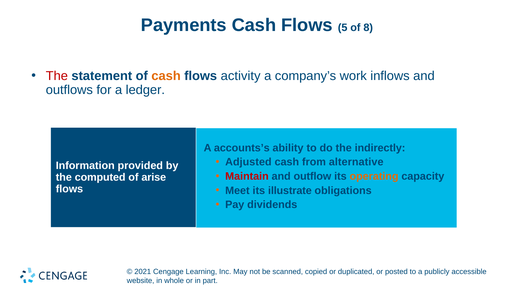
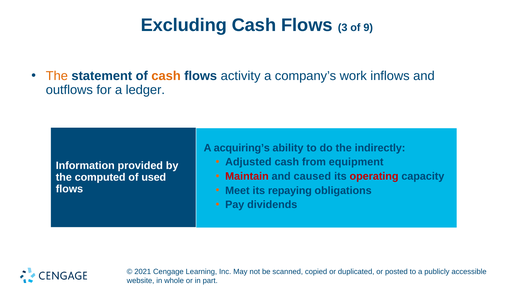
Payments: Payments -> Excluding (184, 25)
5: 5 -> 3 (343, 28)
8: 8 -> 9 (368, 28)
The colour: red -> orange (57, 76)
accounts’s: accounts’s -> acquiring’s (242, 148)
alternative: alternative -> equipment (356, 162)
outflow: outflow -> caused (312, 176)
operating colour: orange -> red (374, 176)
arise: arise -> used (154, 177)
illustrate: illustrate -> repaying (290, 191)
